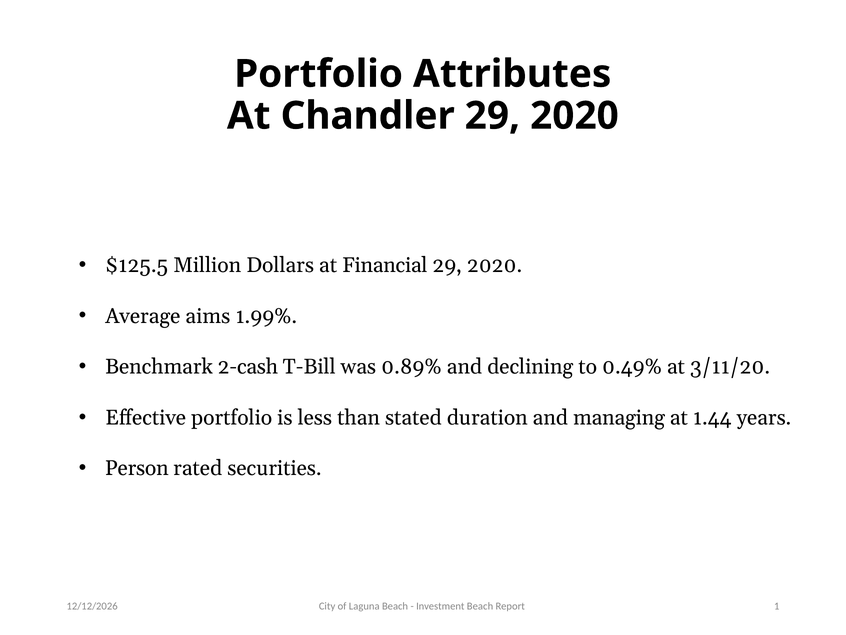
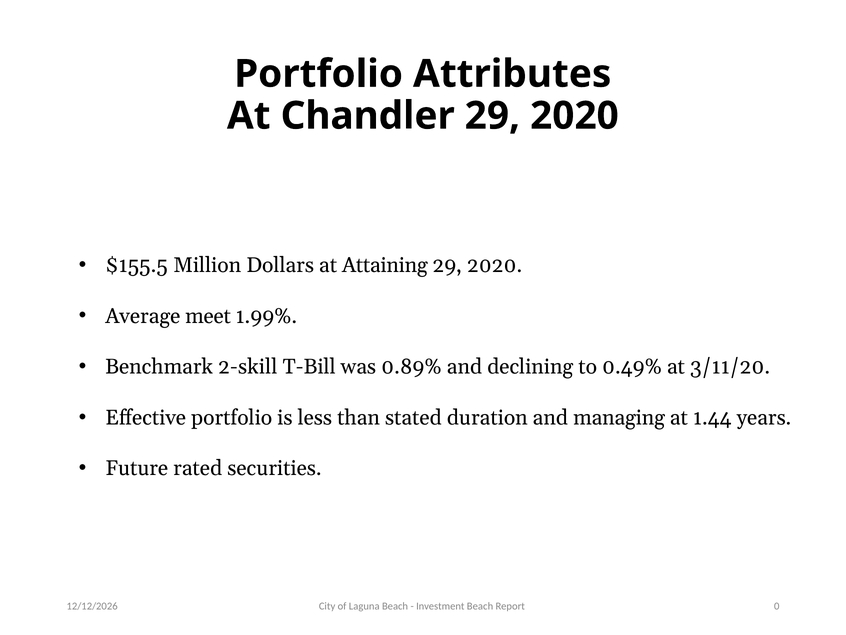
$125.5: $125.5 -> $155.5 (137, 265)
Financial: Financial -> Attaining (385, 265)
aims: aims -> meet (208, 316)
2-cash: 2-cash -> 2-skill (248, 367)
Person: Person -> Future (137, 468)
1: 1 -> 0 (777, 606)
